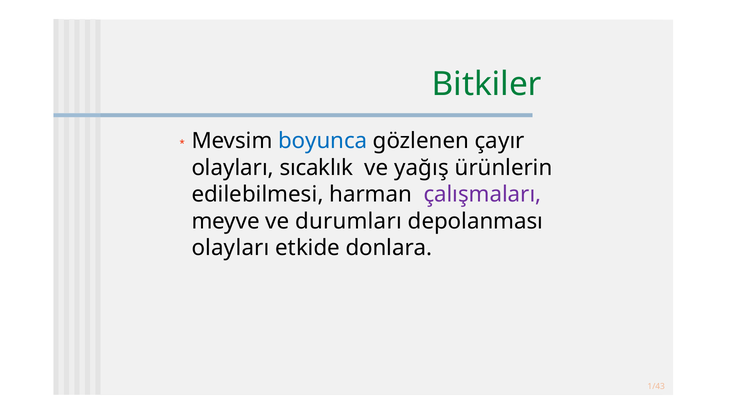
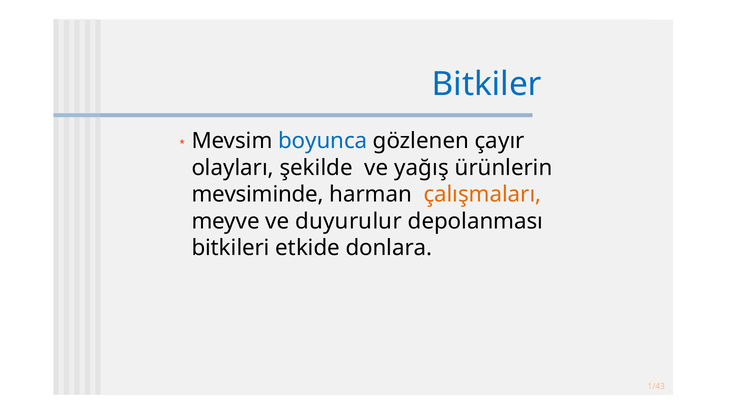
Bitkiler colour: green -> blue (487, 84)
sıcaklık: sıcaklık -> şekilde (316, 168)
edilebilmesi: edilebilmesi -> mevsiminde (258, 195)
çalışmaları colour: purple -> orange (482, 195)
durumları: durumları -> duyurulur (349, 221)
olayları: olayları -> bitkileri (231, 248)
